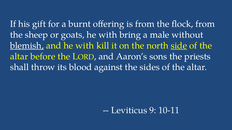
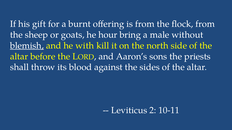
goats he with: with -> hour (108, 35)
side underline: present -> none (179, 46)
9: 9 -> 2 (153, 111)
